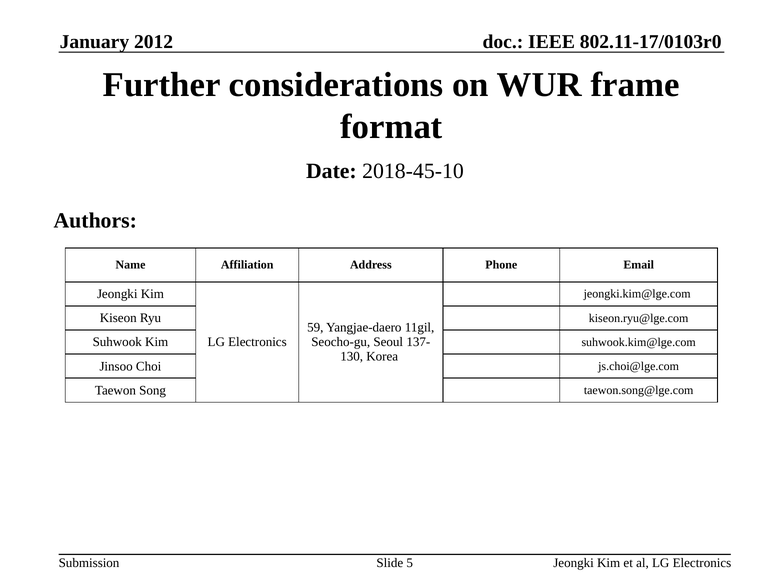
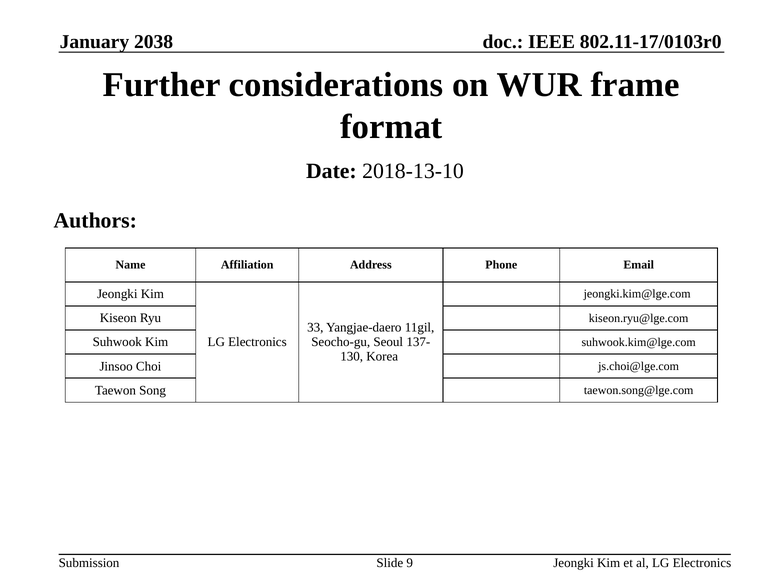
2012: 2012 -> 2038 (154, 42)
2018-45-10: 2018-45-10 -> 2018-13-10 (413, 171)
59: 59 -> 33 (315, 328)
5: 5 -> 9 (410, 563)
